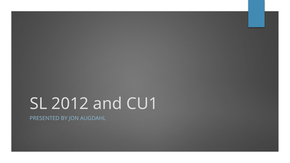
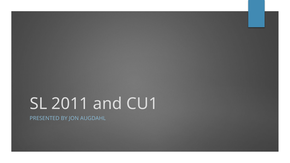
2012: 2012 -> 2011 (70, 104)
